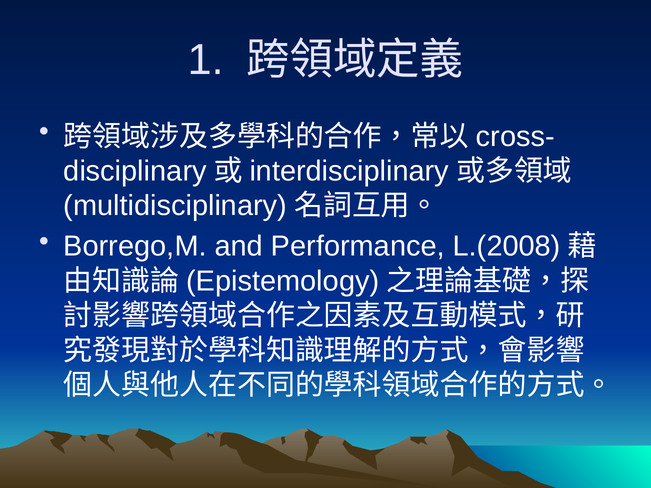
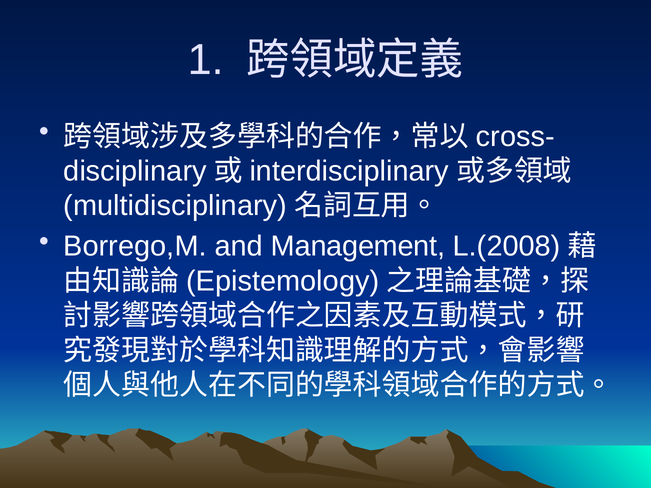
Performance: Performance -> Management (358, 247)
